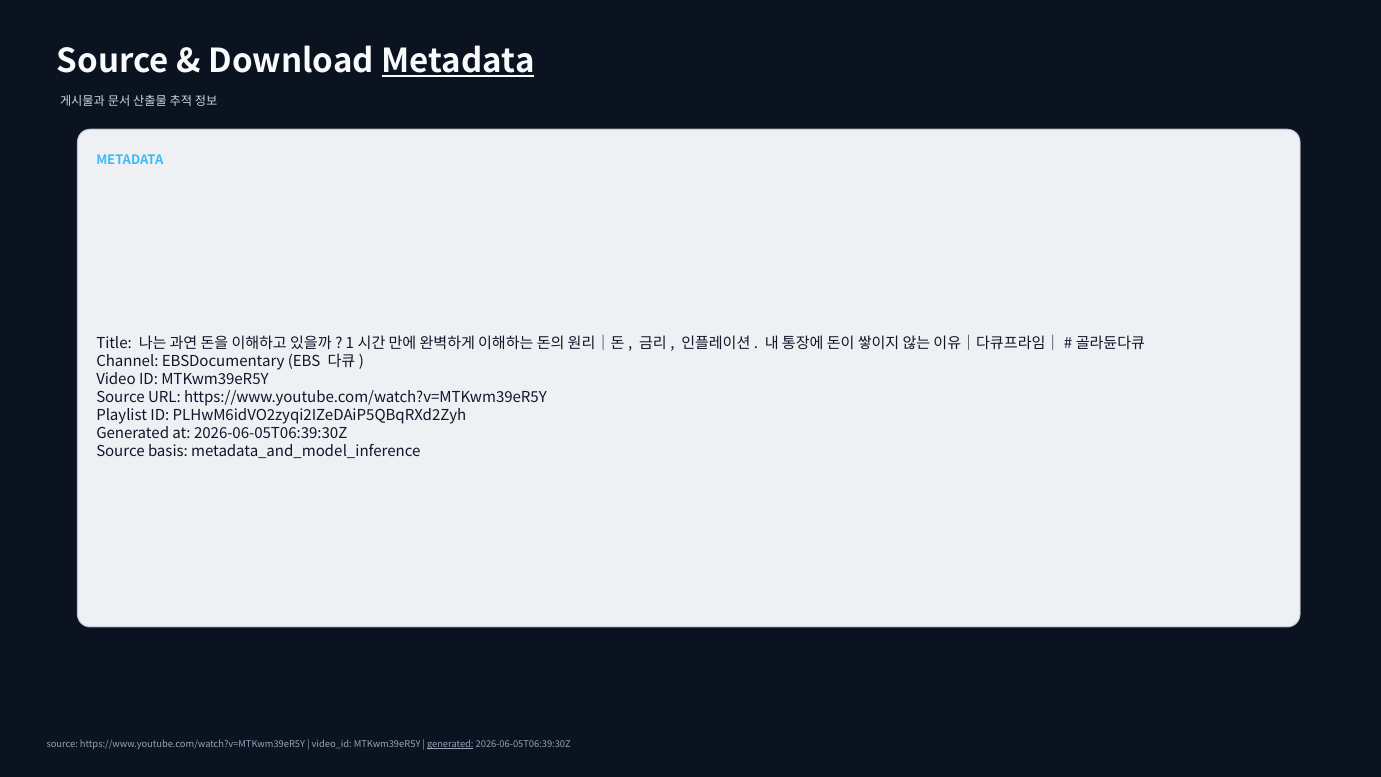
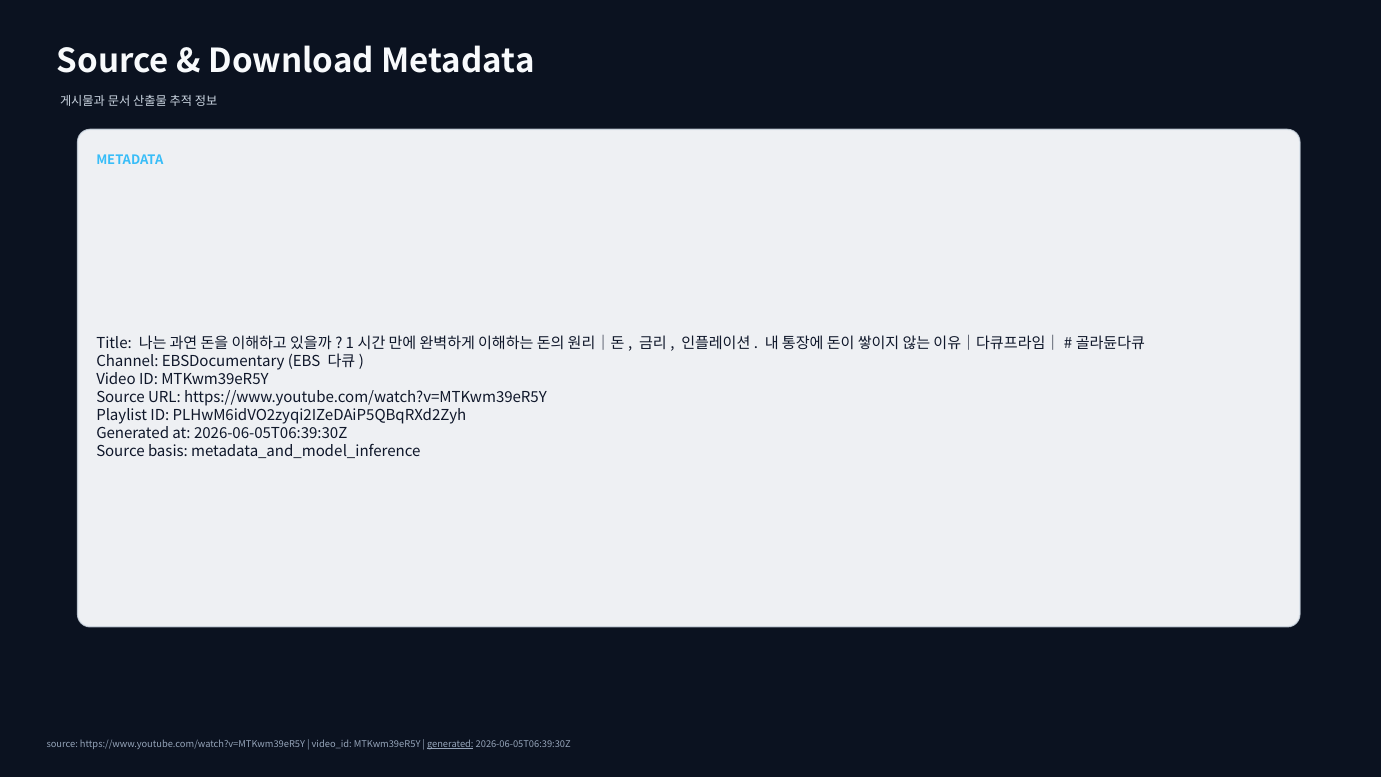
Metadata underline: present -> none (458, 62)
